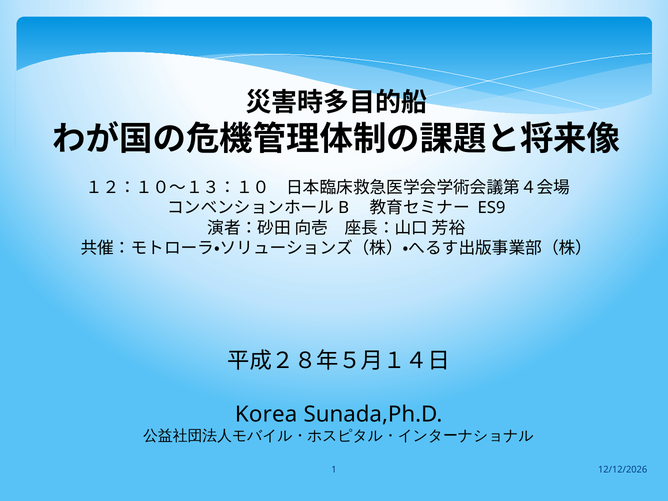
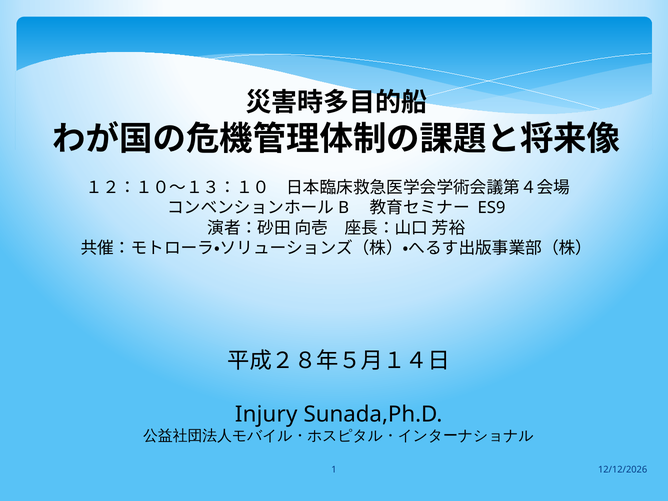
Korea: Korea -> Injury (266, 414)
